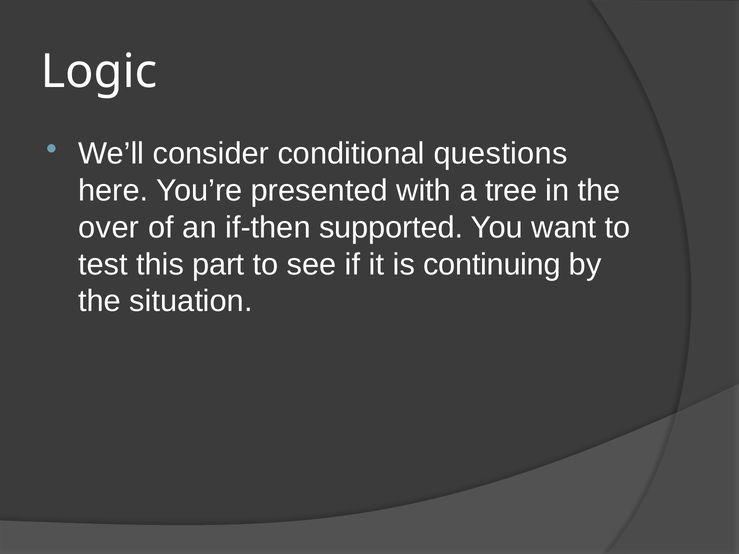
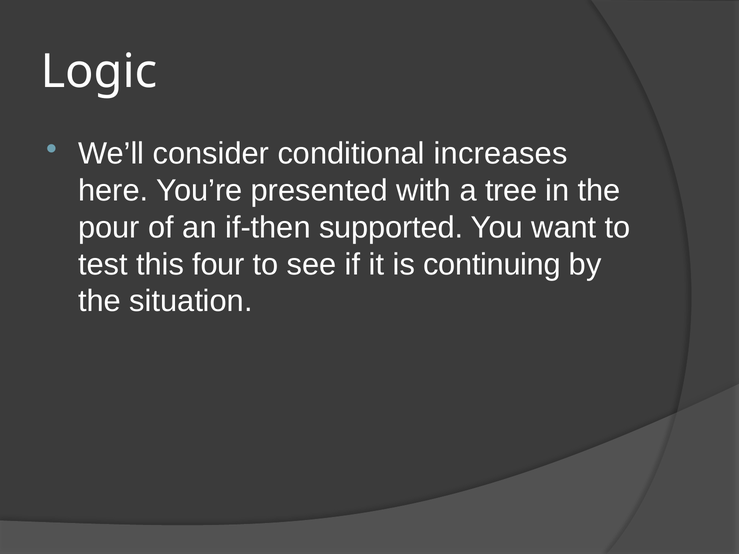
questions: questions -> increases (501, 154)
over: over -> pour (109, 228)
part: part -> four (218, 264)
